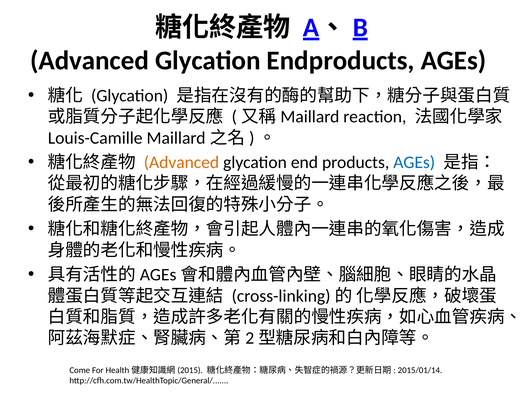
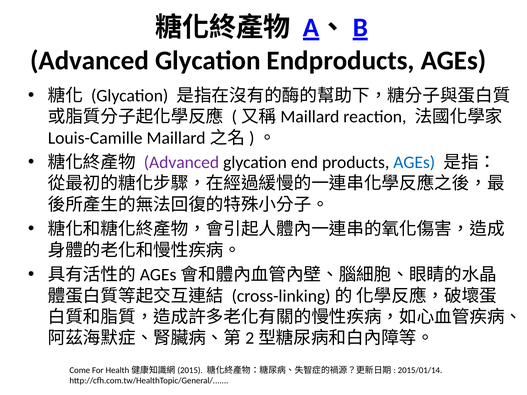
Advanced colour: orange -> purple (181, 163)
